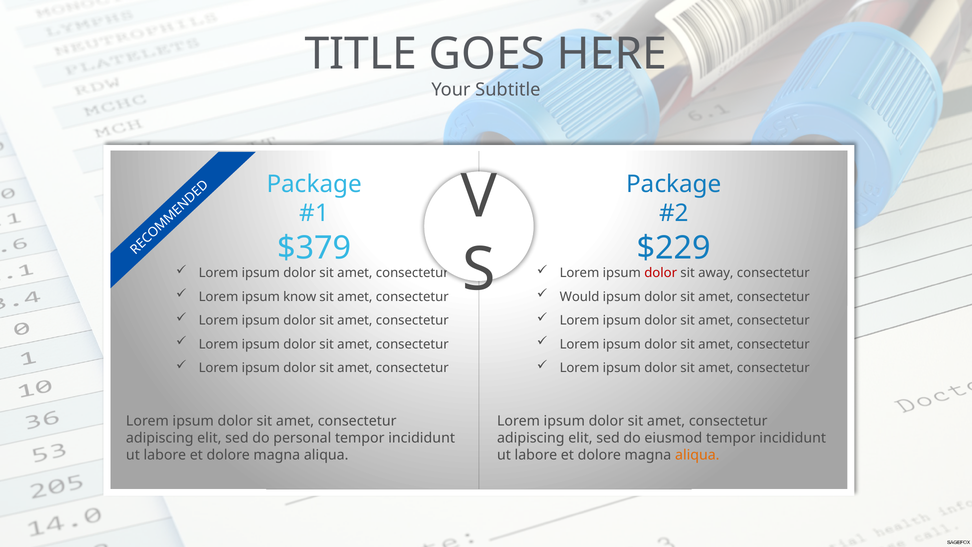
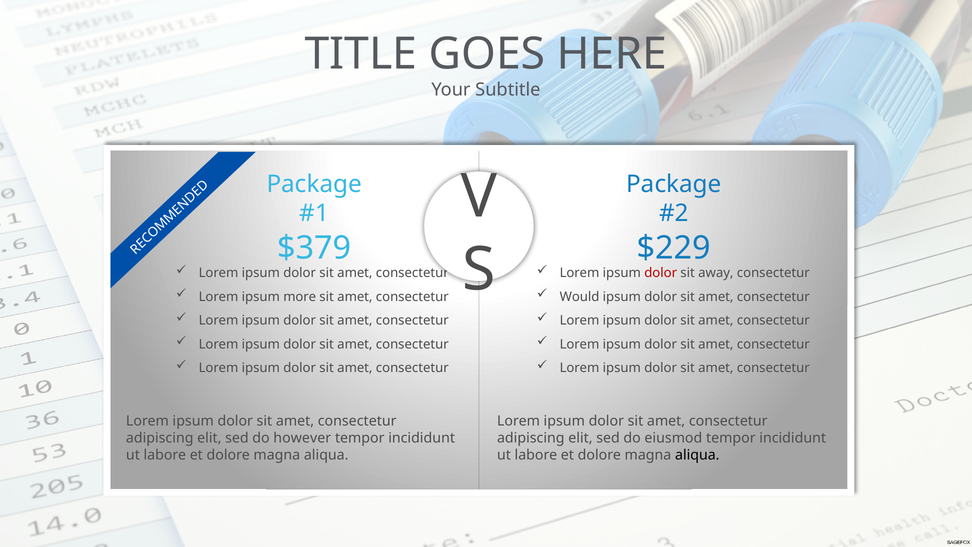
know: know -> more (300, 297)
personal: personal -> however (302, 438)
aliqua colour: orange -> black (697, 455)
